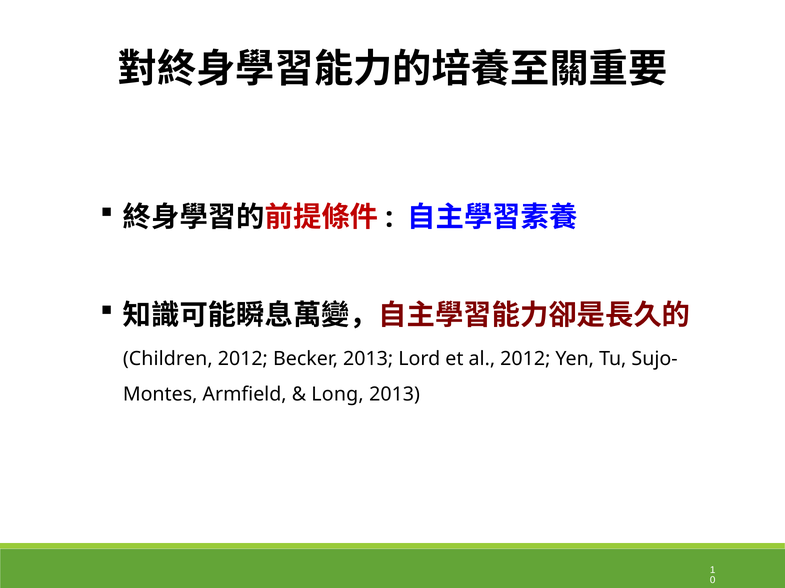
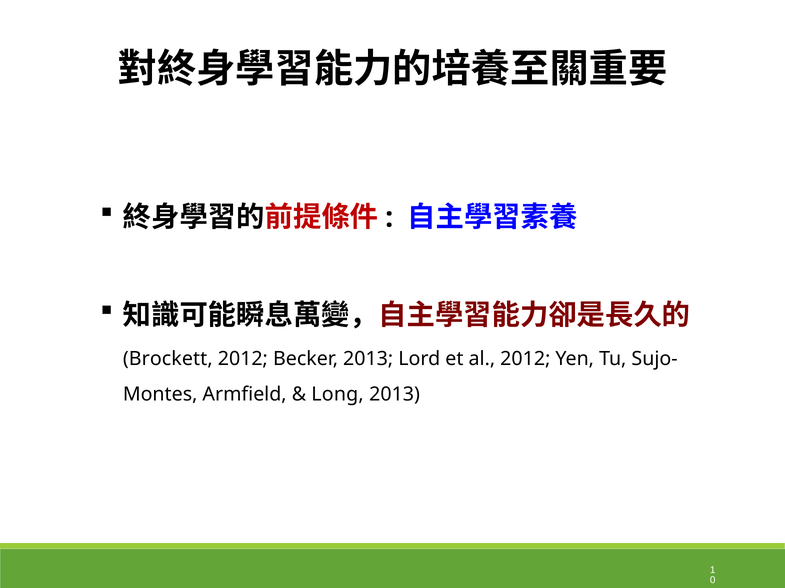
Children: Children -> Brockett (168, 359)
